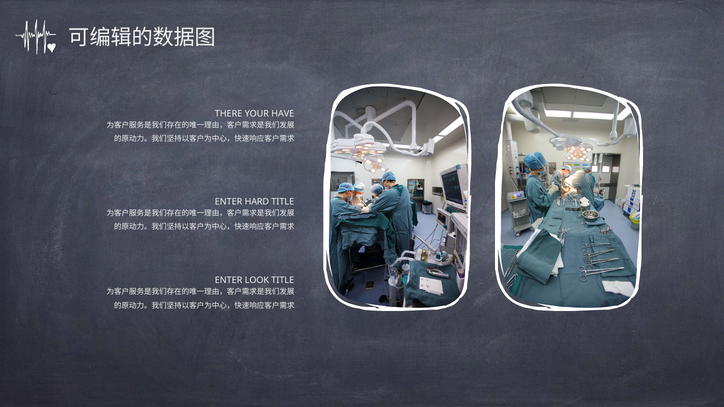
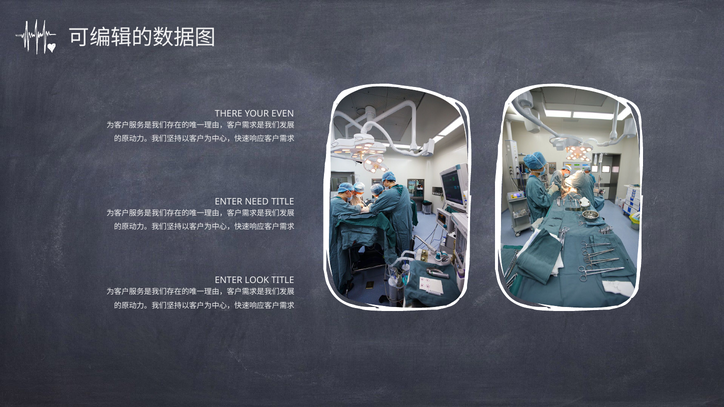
HAVE: HAVE -> EVEN (283, 114)
HARD: HARD -> NEED (257, 202)
